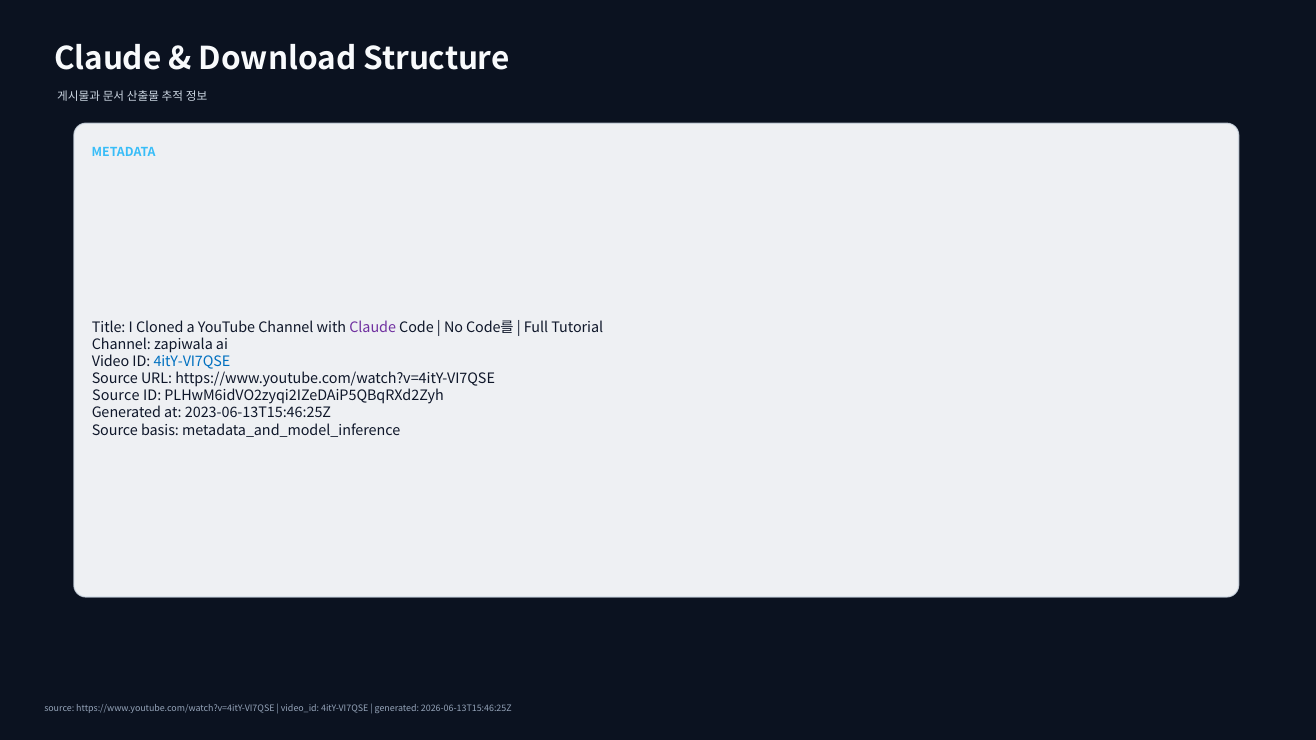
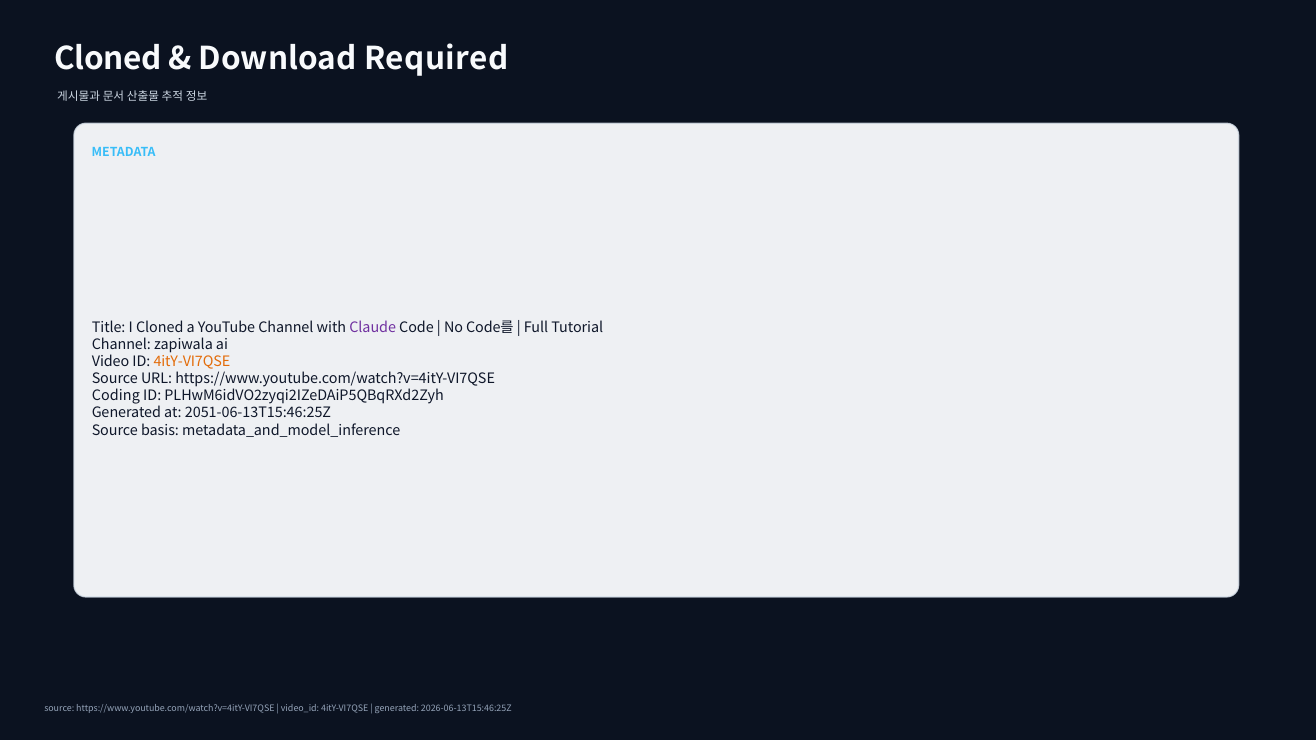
Claude: Claude -> Cloned (108, 59)
Structure: Structure -> Required (436, 59)
4itY-VI7QSE colour: blue -> orange (192, 362)
Source: Source -> Coding (116, 396)
2023-06-13T15:46:25Z: 2023-06-13T15:46:25Z -> 2051-06-13T15:46:25Z (258, 413)
